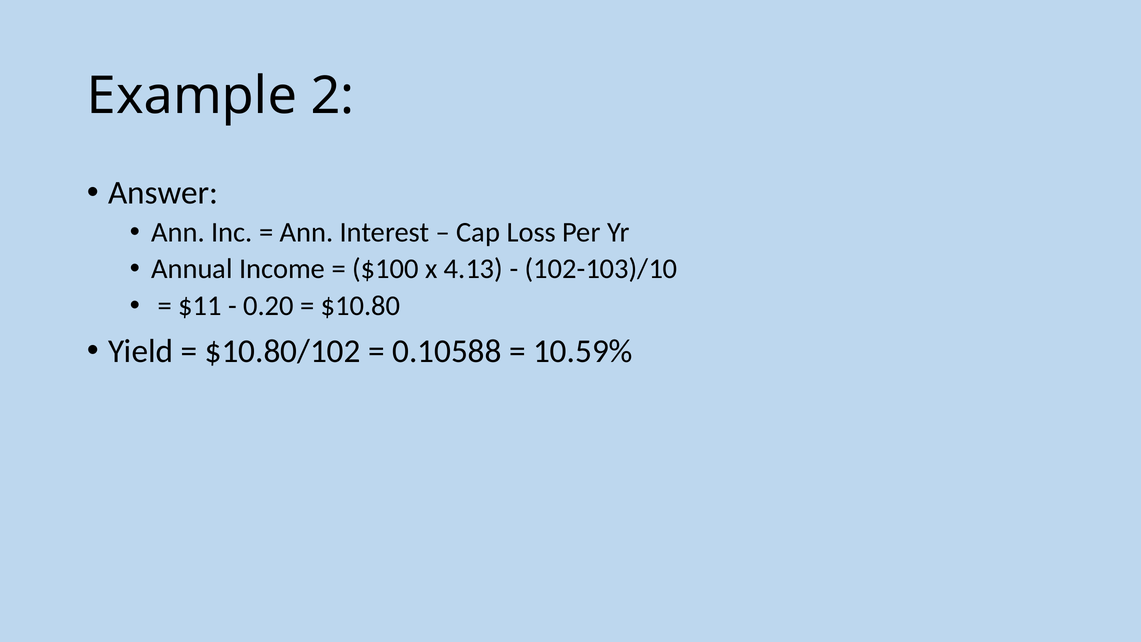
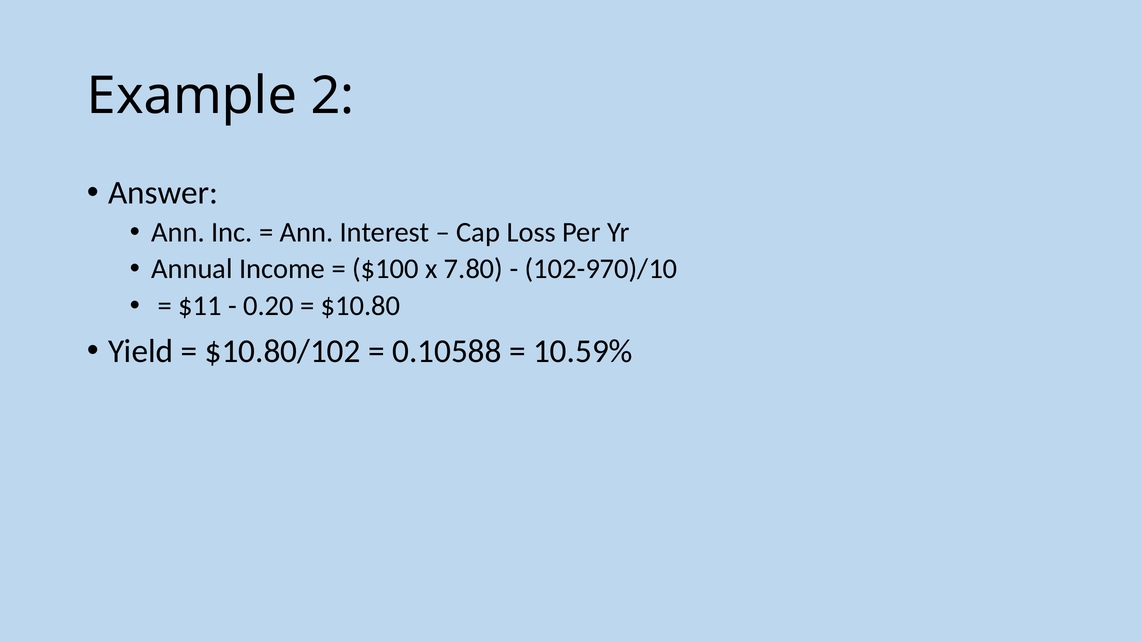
4.13: 4.13 -> 7.80 (473, 269)
102-103)/10: 102-103)/10 -> 102-970)/10 (601, 269)
